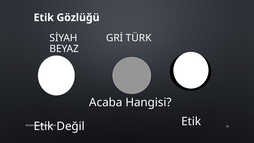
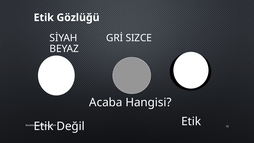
TÜRK: TÜRK -> SIZCE (139, 38)
